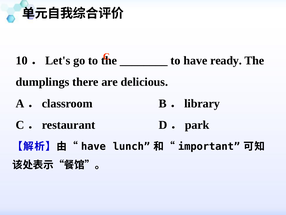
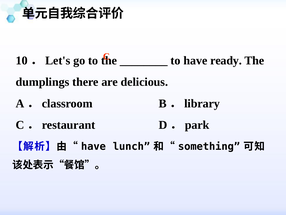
important: important -> something (209, 146)
